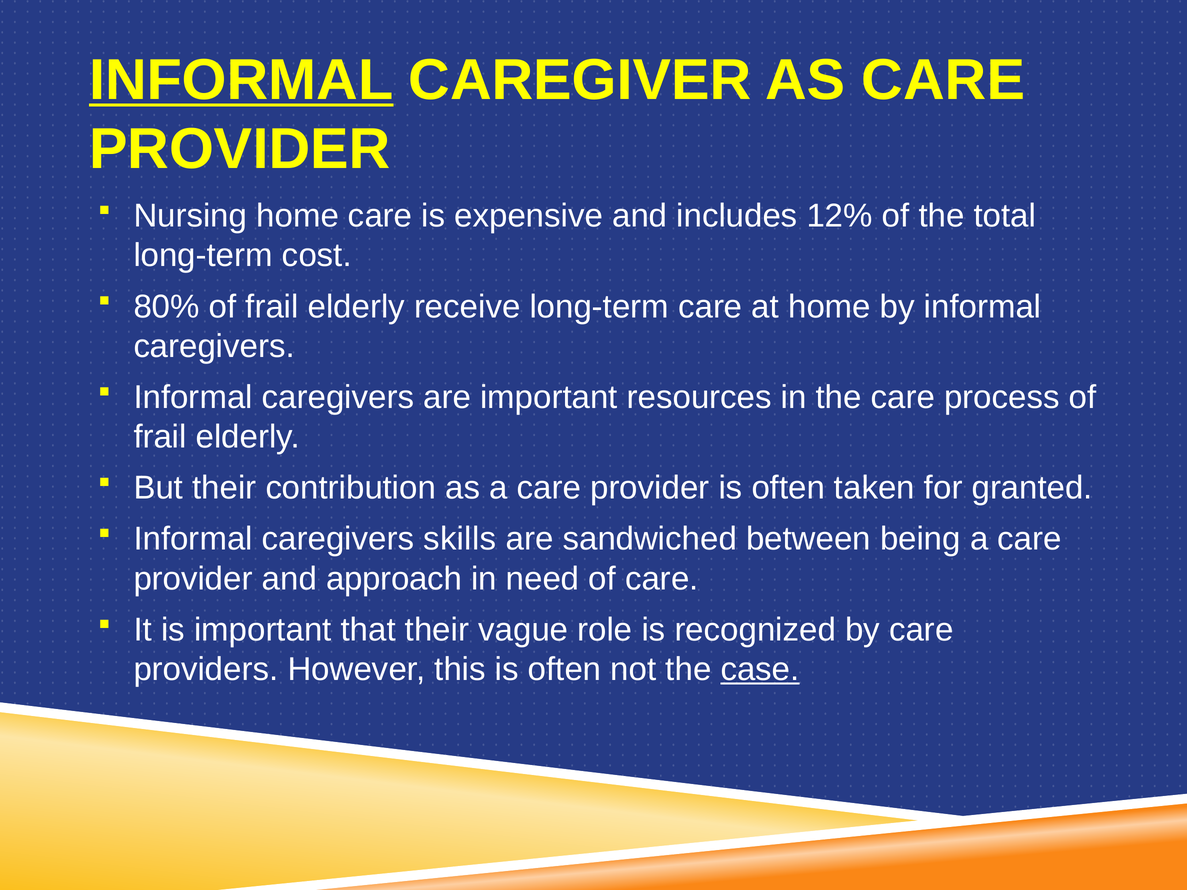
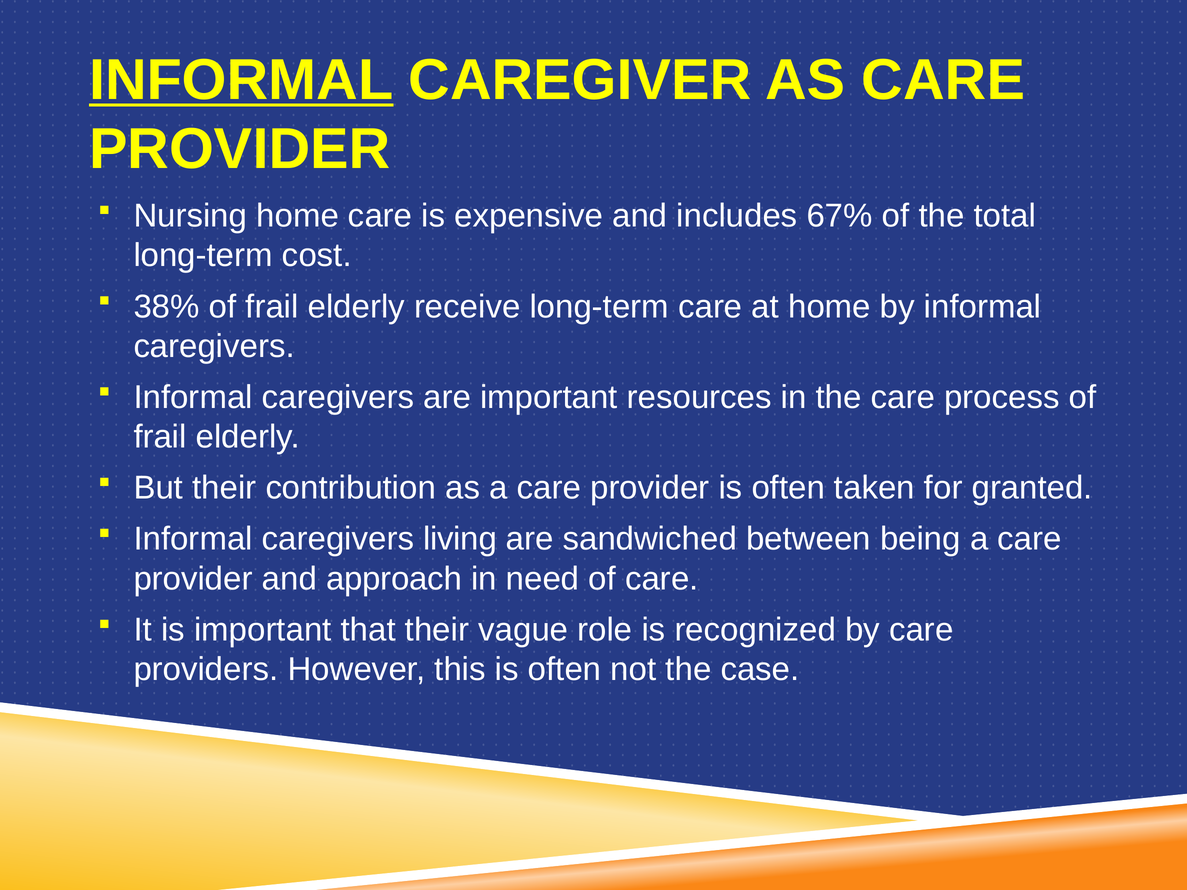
12%: 12% -> 67% (840, 216)
80%: 80% -> 38% (167, 307)
skills: skills -> living (460, 539)
case underline: present -> none (760, 670)
